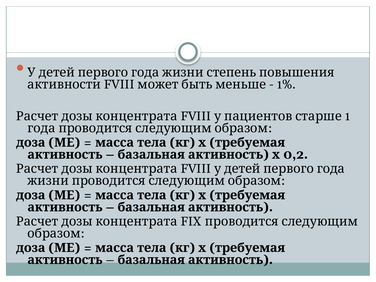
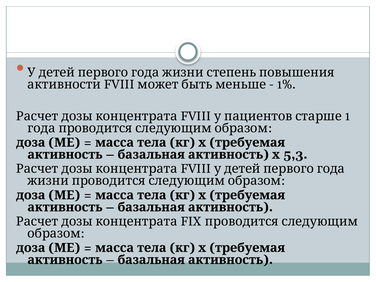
0,2: 0,2 -> 5,3 (296, 155)
